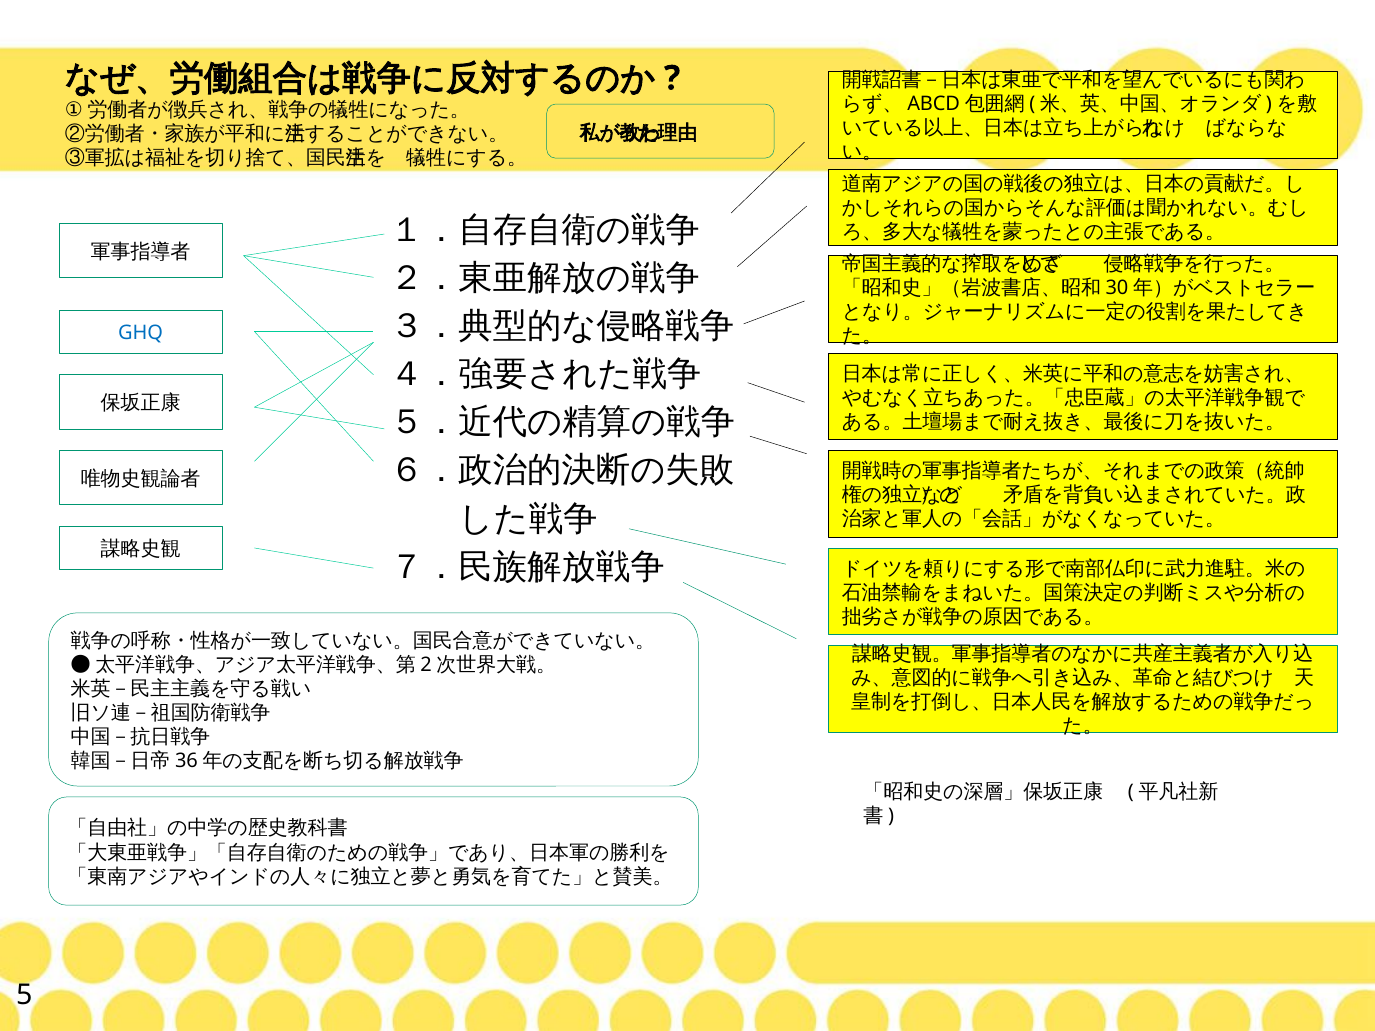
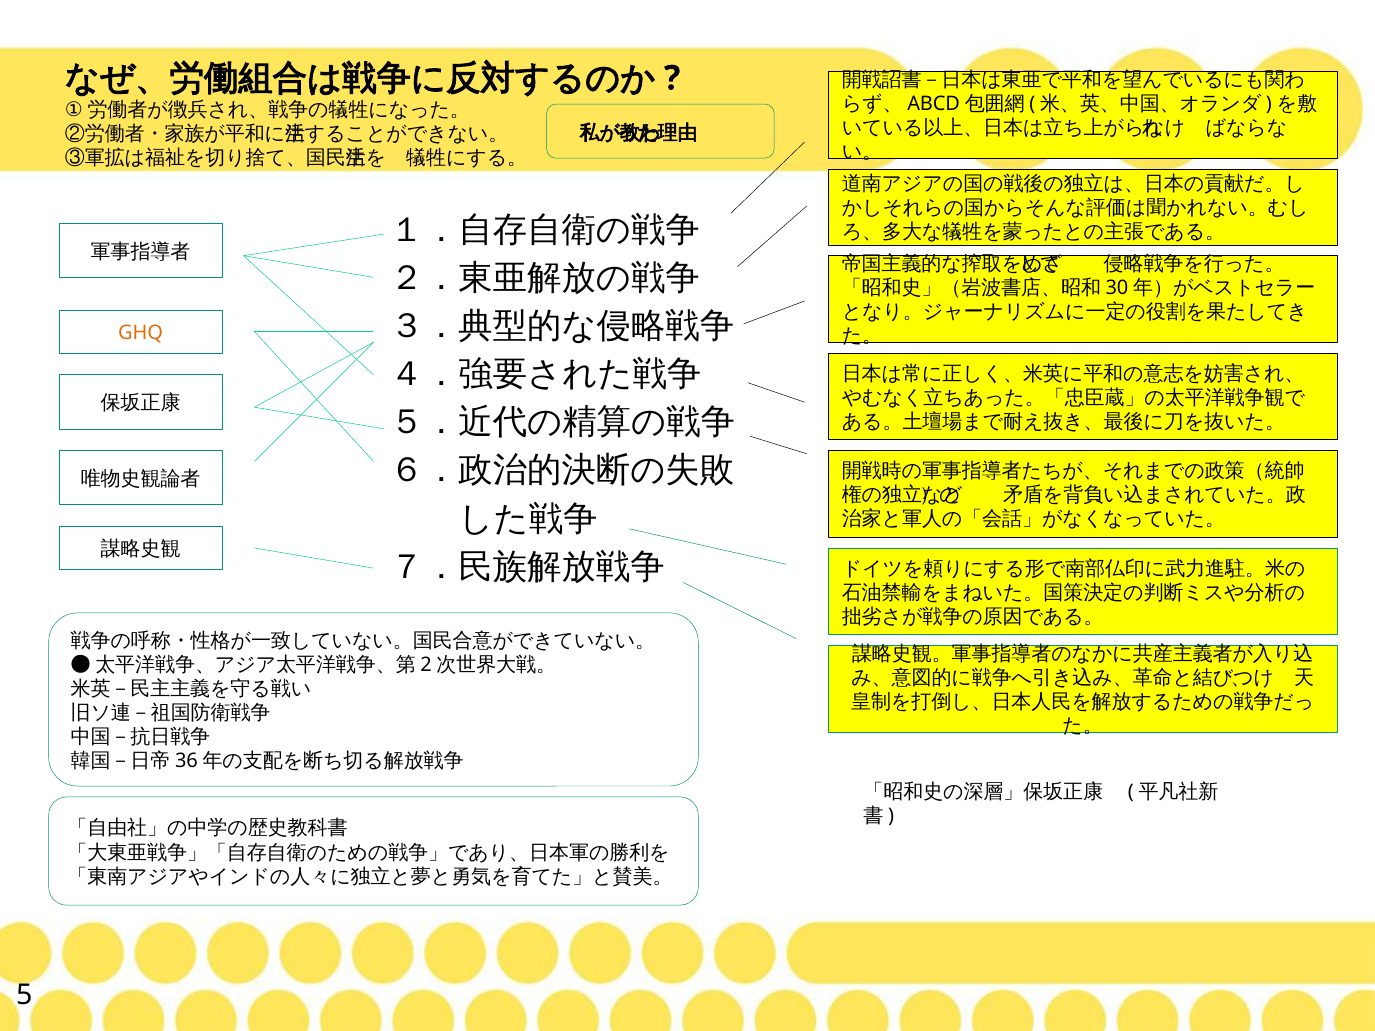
GHQ colour: blue -> orange (141, 333)
